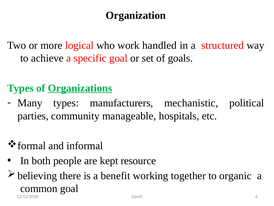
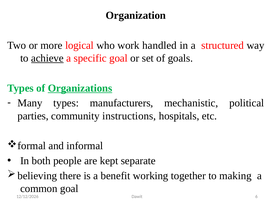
achieve underline: none -> present (47, 58)
manageable: manageable -> instructions (129, 116)
resource: resource -> separate (138, 160)
organic: organic -> making (236, 175)
